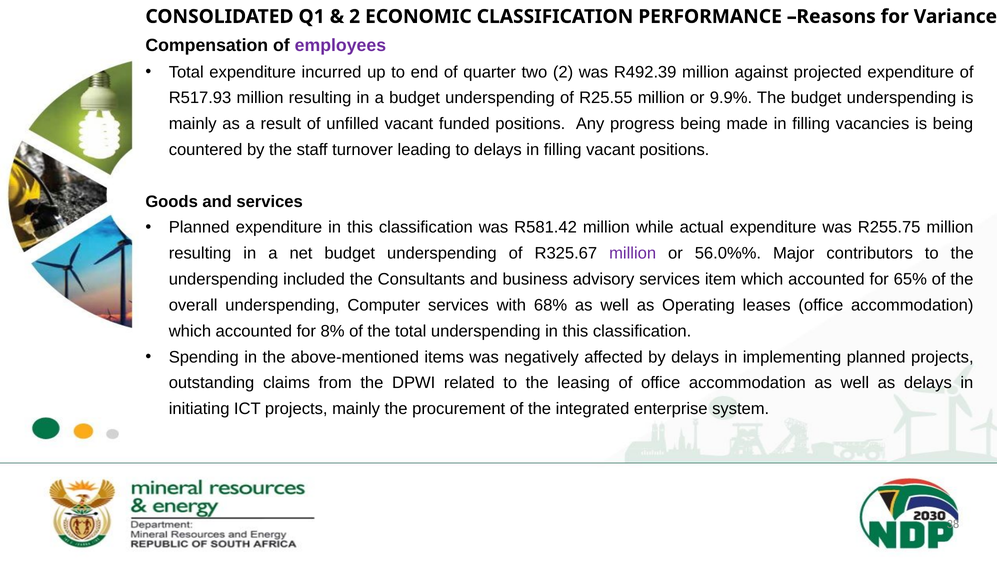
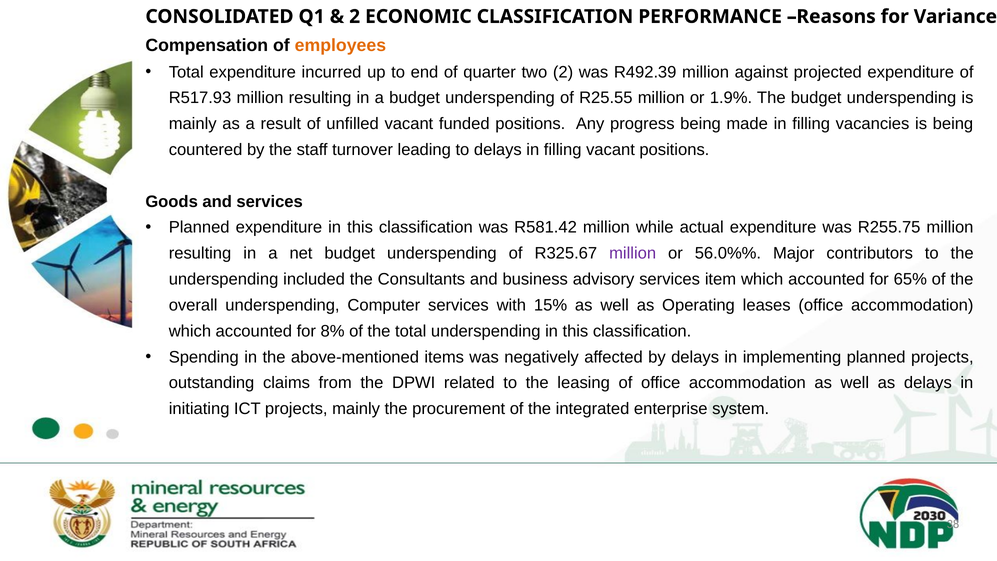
employees colour: purple -> orange (340, 46)
9.9%: 9.9% -> 1.9% (731, 98)
68%: 68% -> 15% (551, 305)
